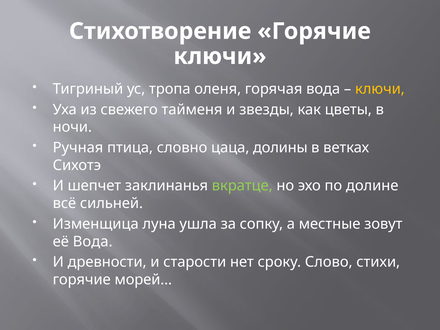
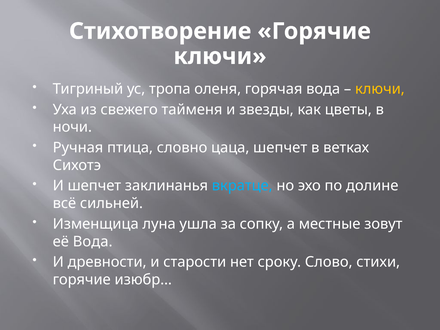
цаца долины: долины -> шепчет (280, 148)
вкратце colour: light green -> light blue (242, 186)
морей…: морей… -> изюбр… (143, 280)
